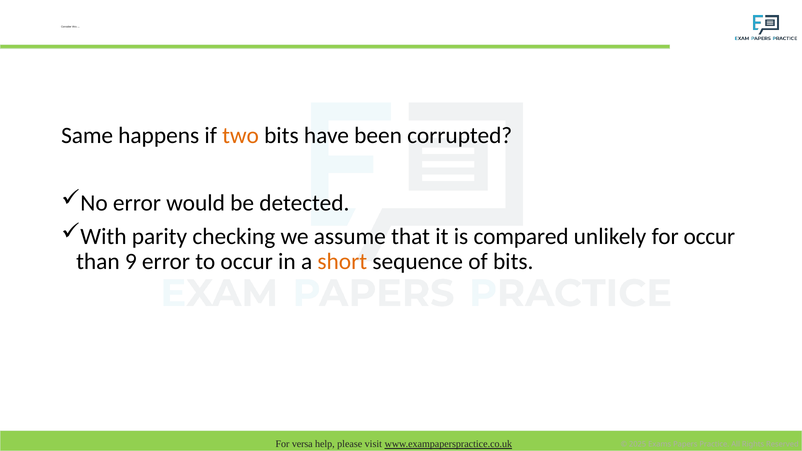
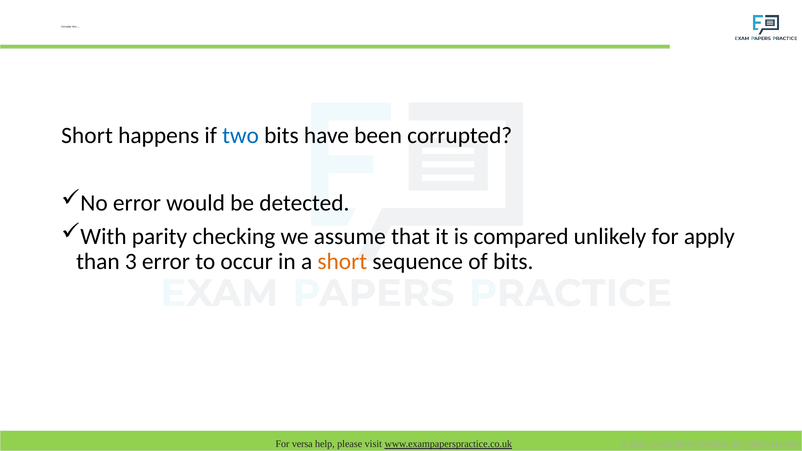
Same: Same -> Short (87, 136)
two colour: orange -> blue (241, 136)
for occur: occur -> apply (709, 236)
9: 9 -> 3 (131, 262)
